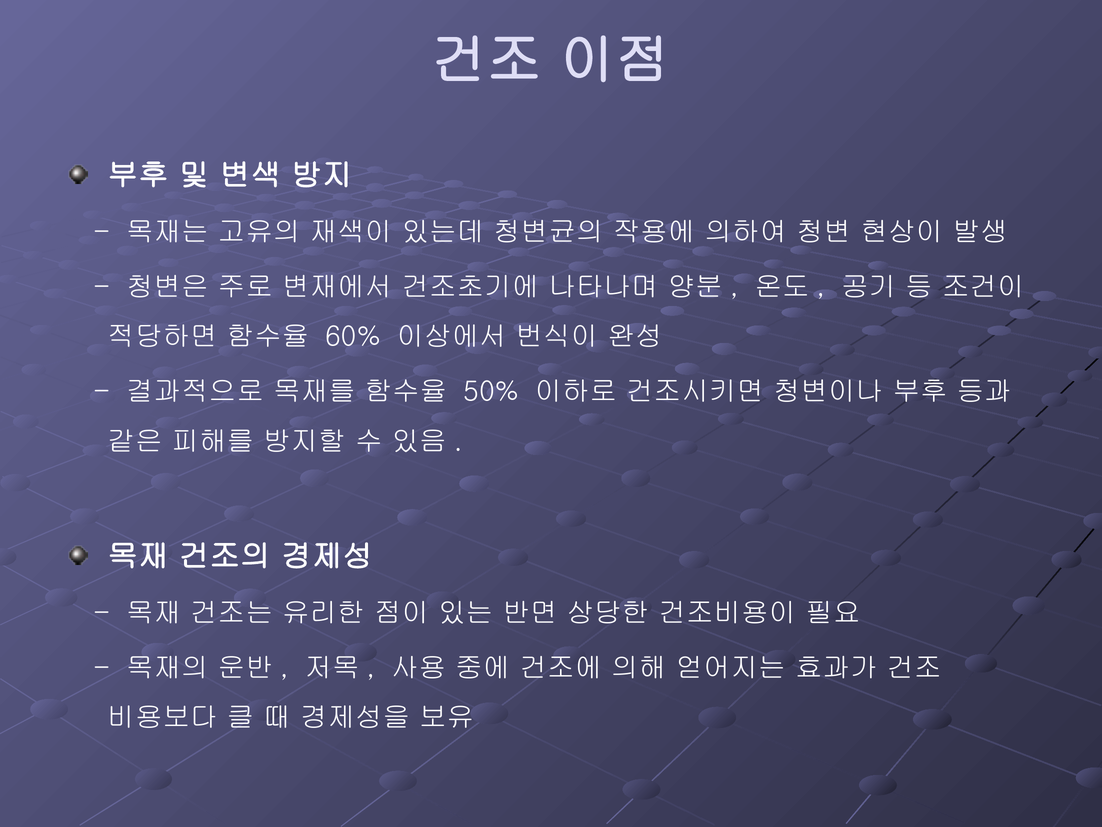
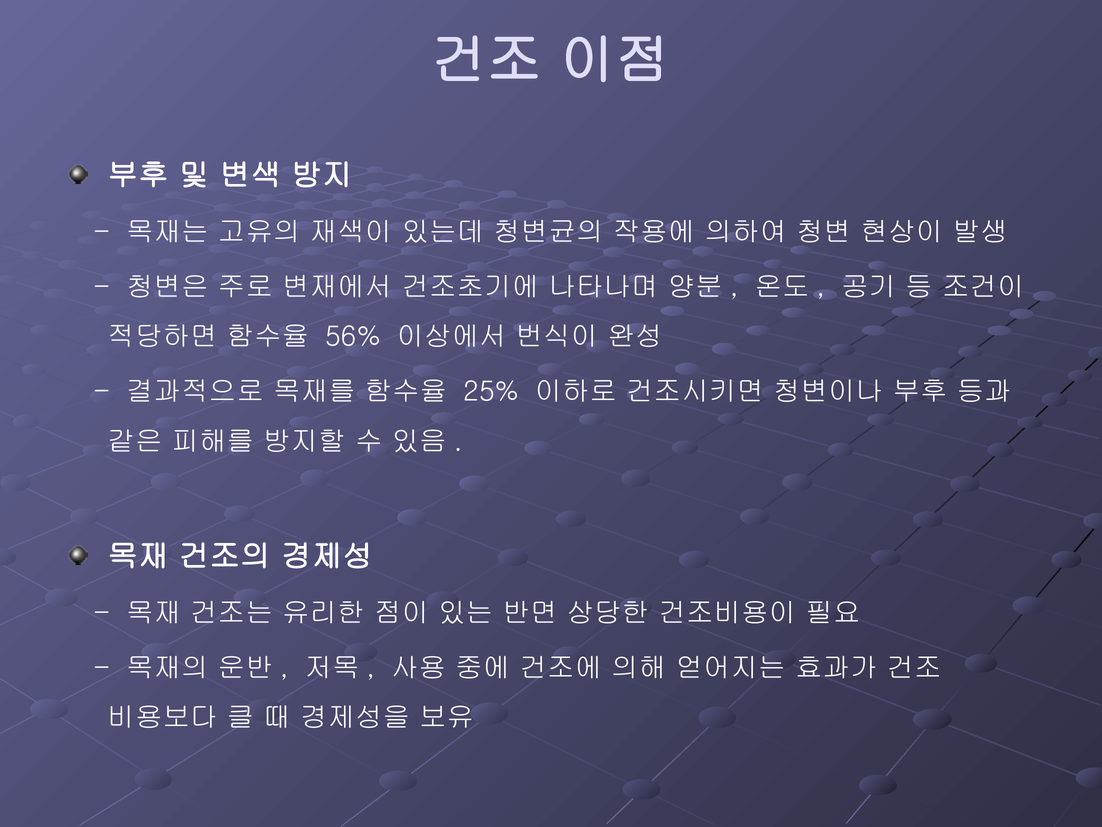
60%: 60% -> 56% (353, 336)
50%: 50% -> 25% (491, 392)
